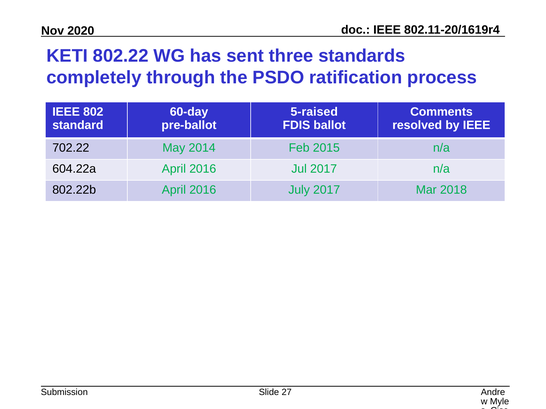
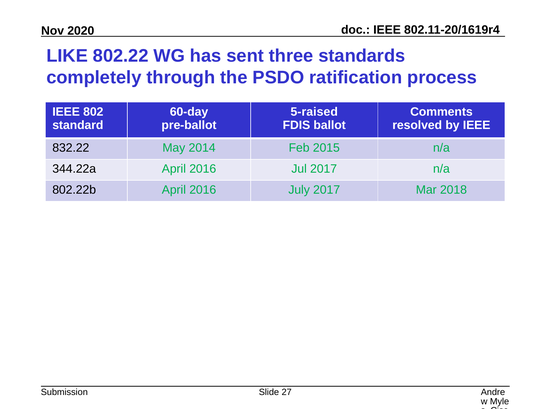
KETI: KETI -> LIKE (67, 56)
702.22: 702.22 -> 832.22 (71, 148)
604.22a: 604.22a -> 344.22a (74, 169)
